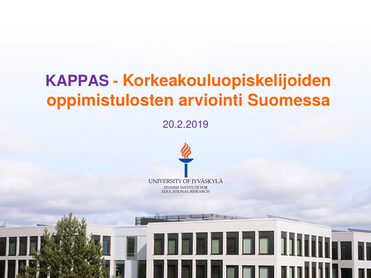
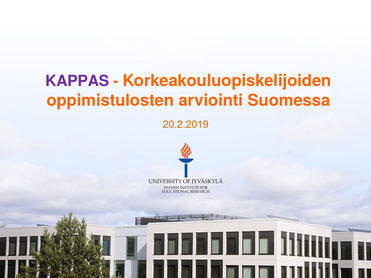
20.2.2019 colour: purple -> orange (186, 125)
